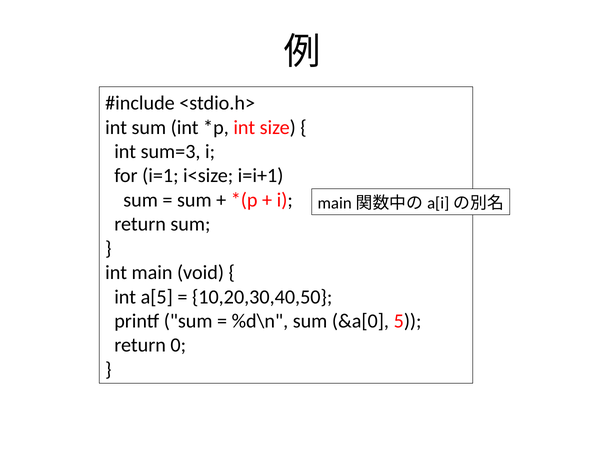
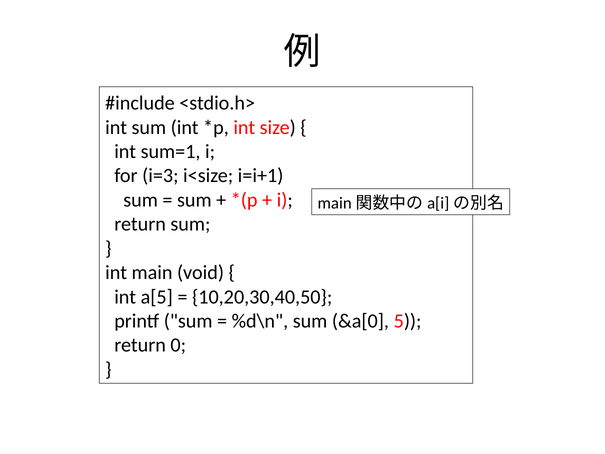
sum=3: sum=3 -> sum=1 (171, 151)
i=1: i=1 -> i=3 (160, 176)
